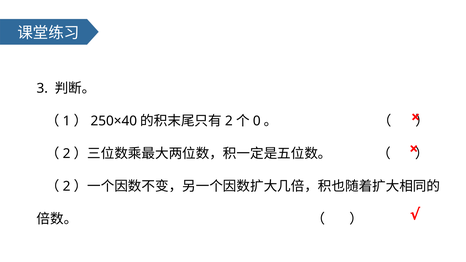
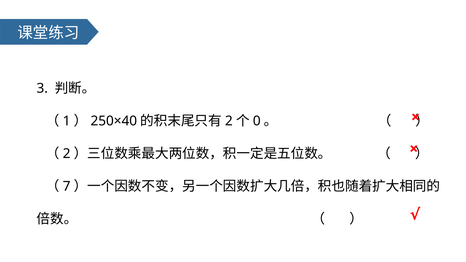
2: 2 -> 7 (67, 186)
